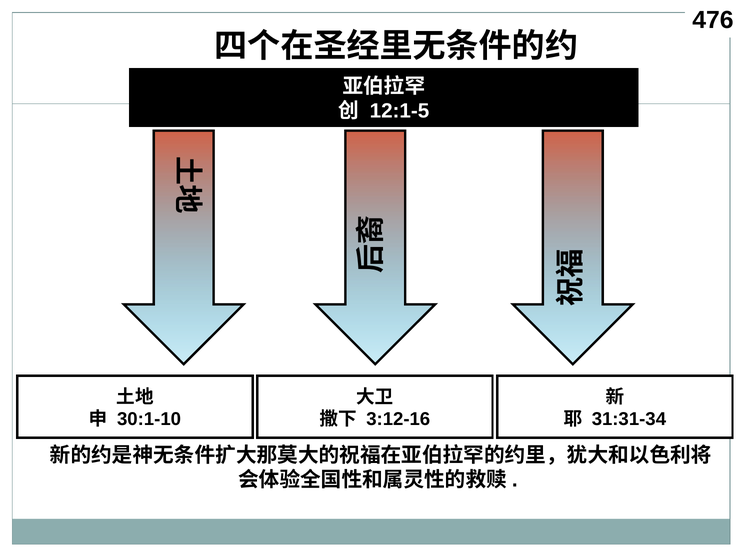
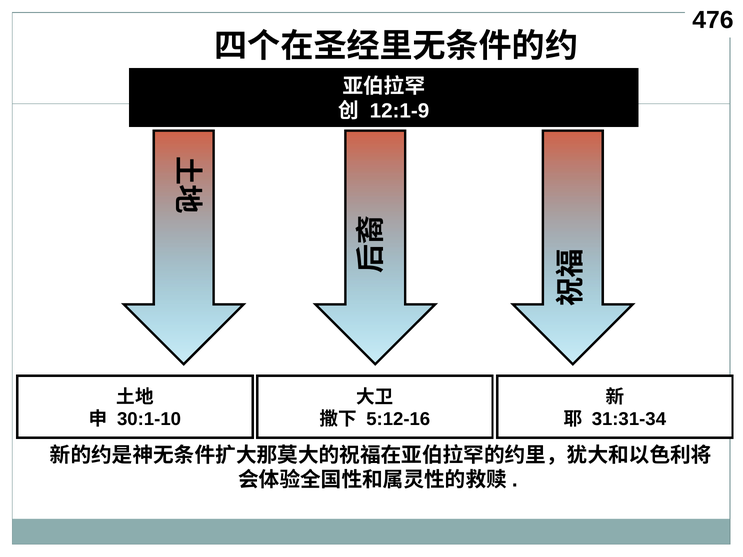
12:1-5: 12:1-5 -> 12:1-9 (399, 111)
3:12-16: 3:12-16 -> 5:12-16 (398, 419)
